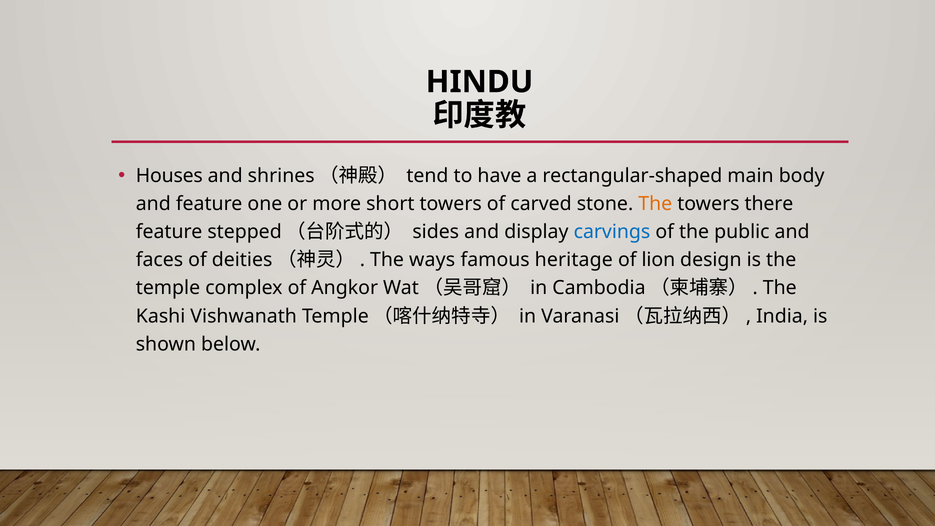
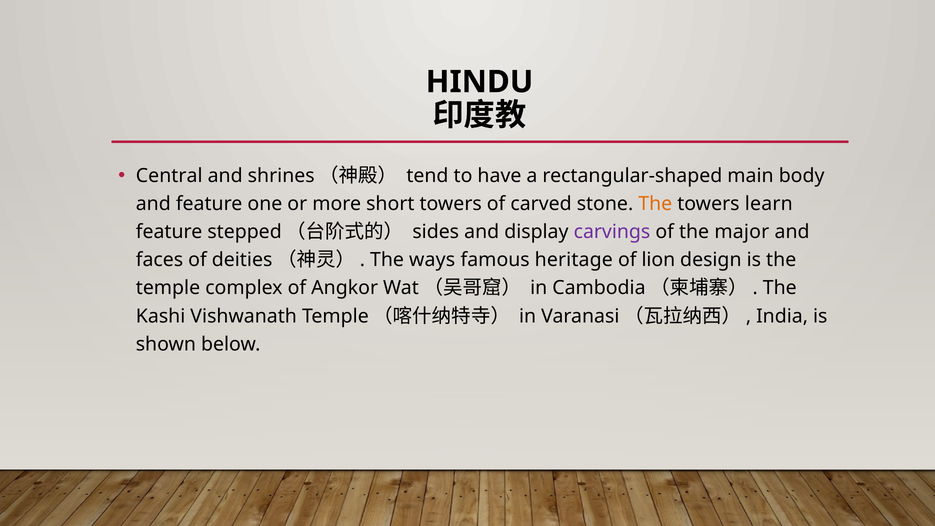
Houses: Houses -> Central (169, 176)
there: there -> learn (769, 204)
carvings colour: blue -> purple (612, 232)
public: public -> major (742, 232)
